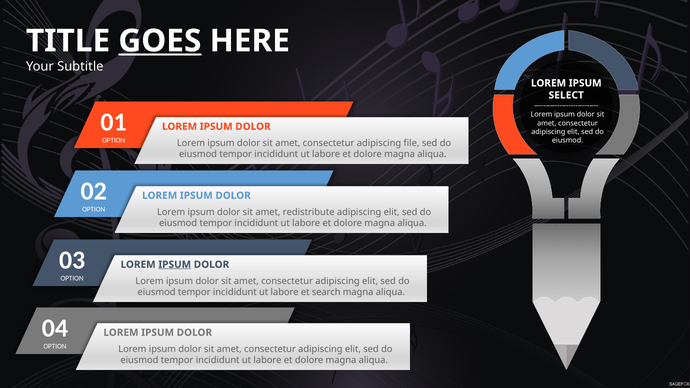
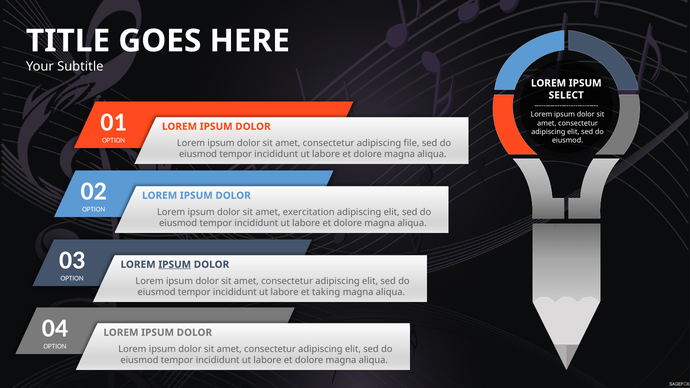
GOES underline: present -> none (160, 41)
redistribute: redistribute -> exercitation (309, 212)
search: search -> taking (326, 292)
